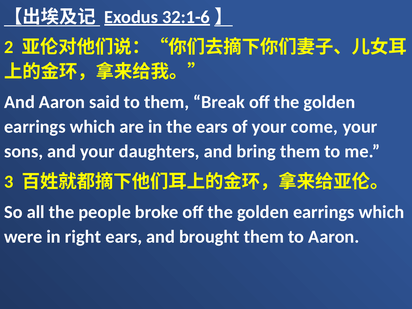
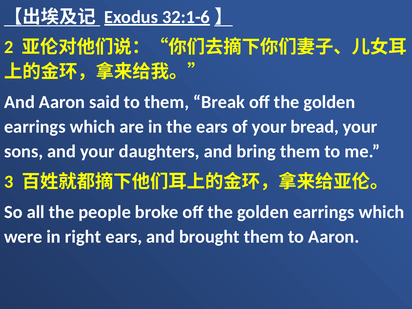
come: come -> bread (315, 127)
